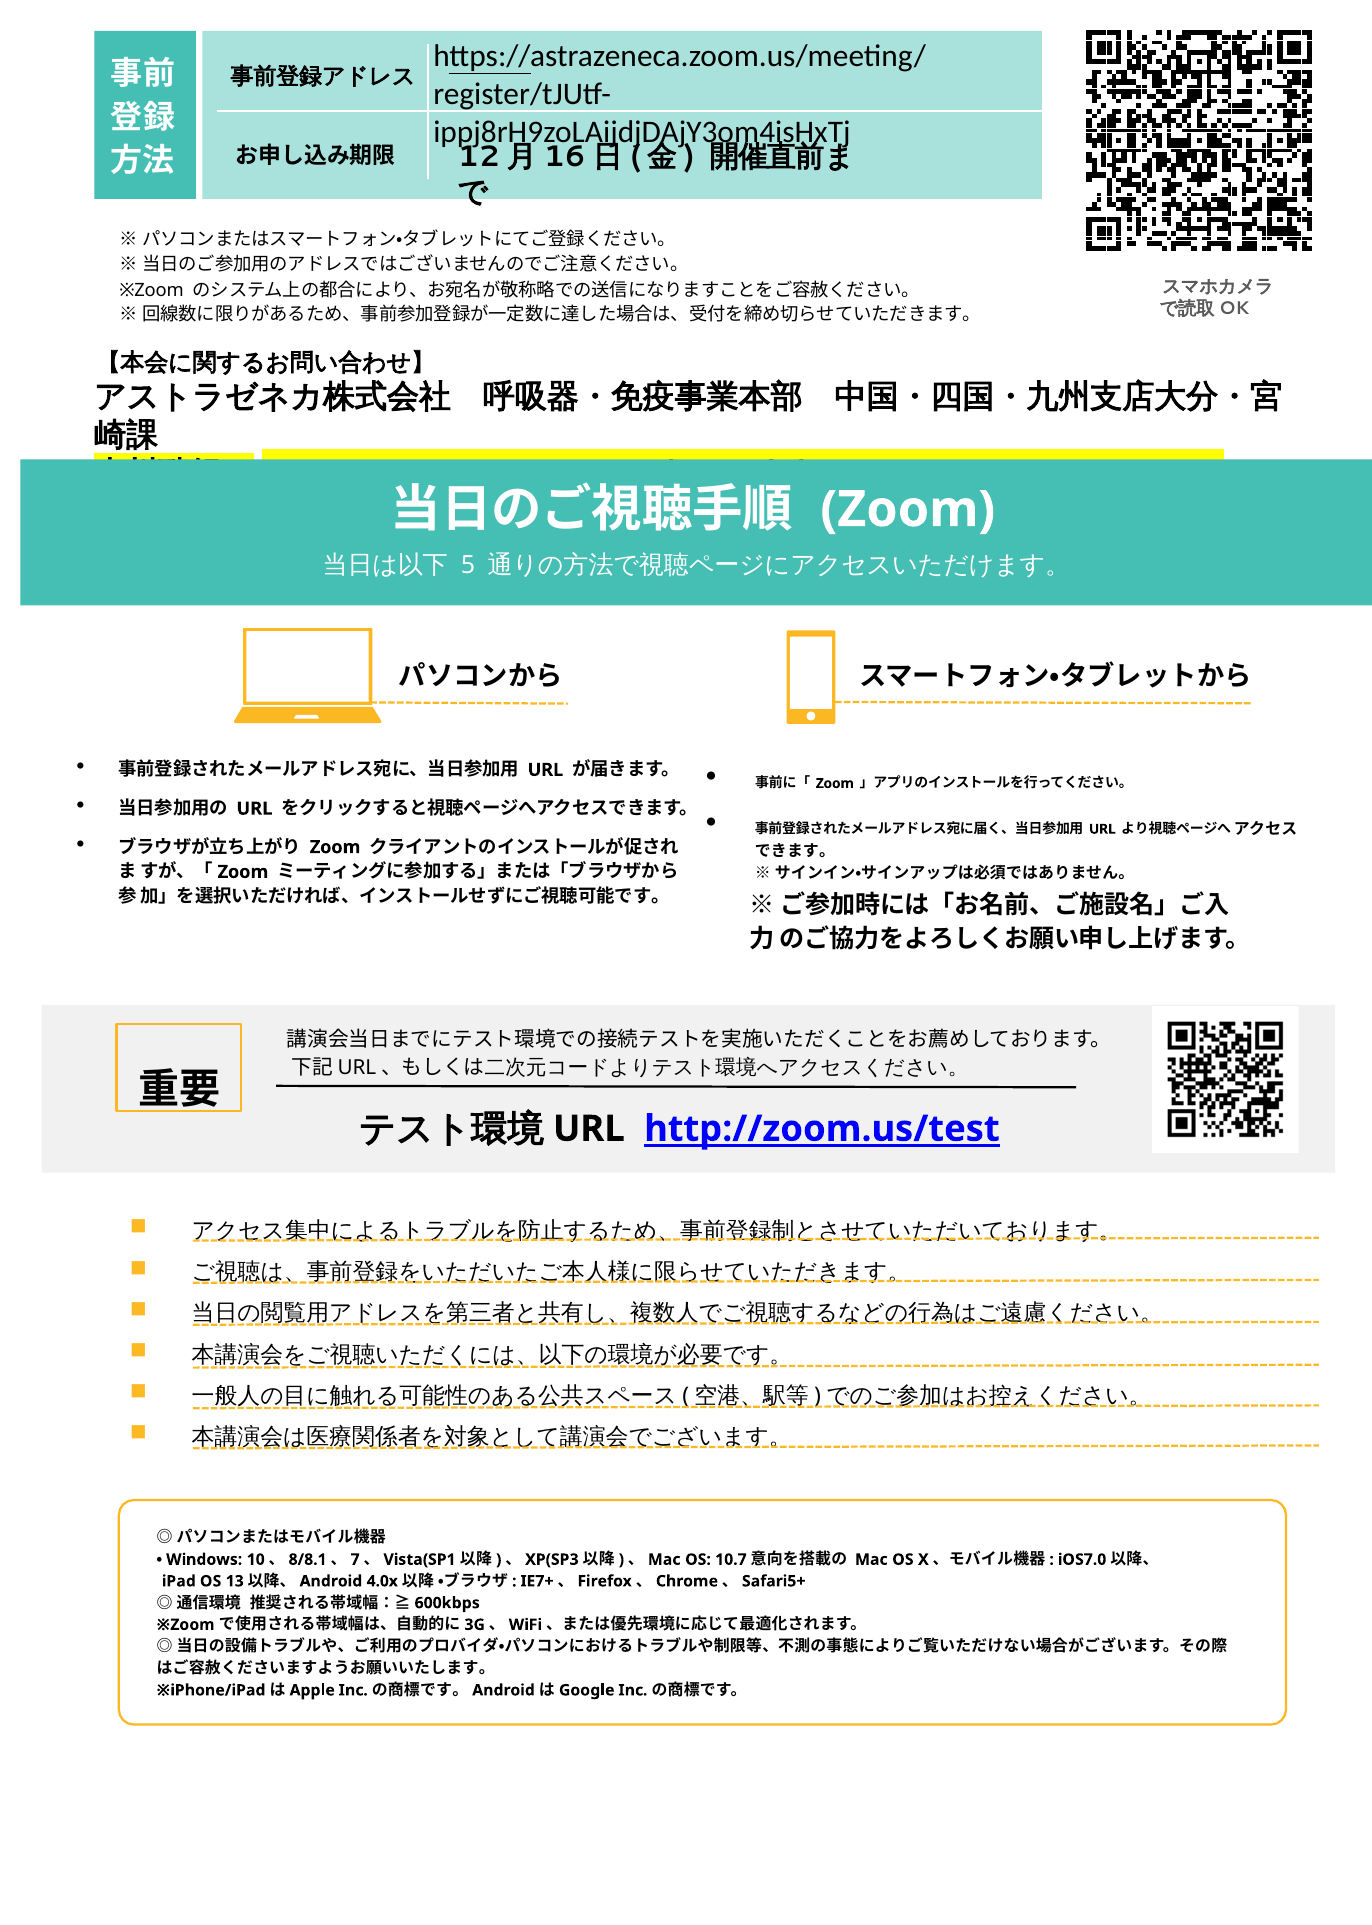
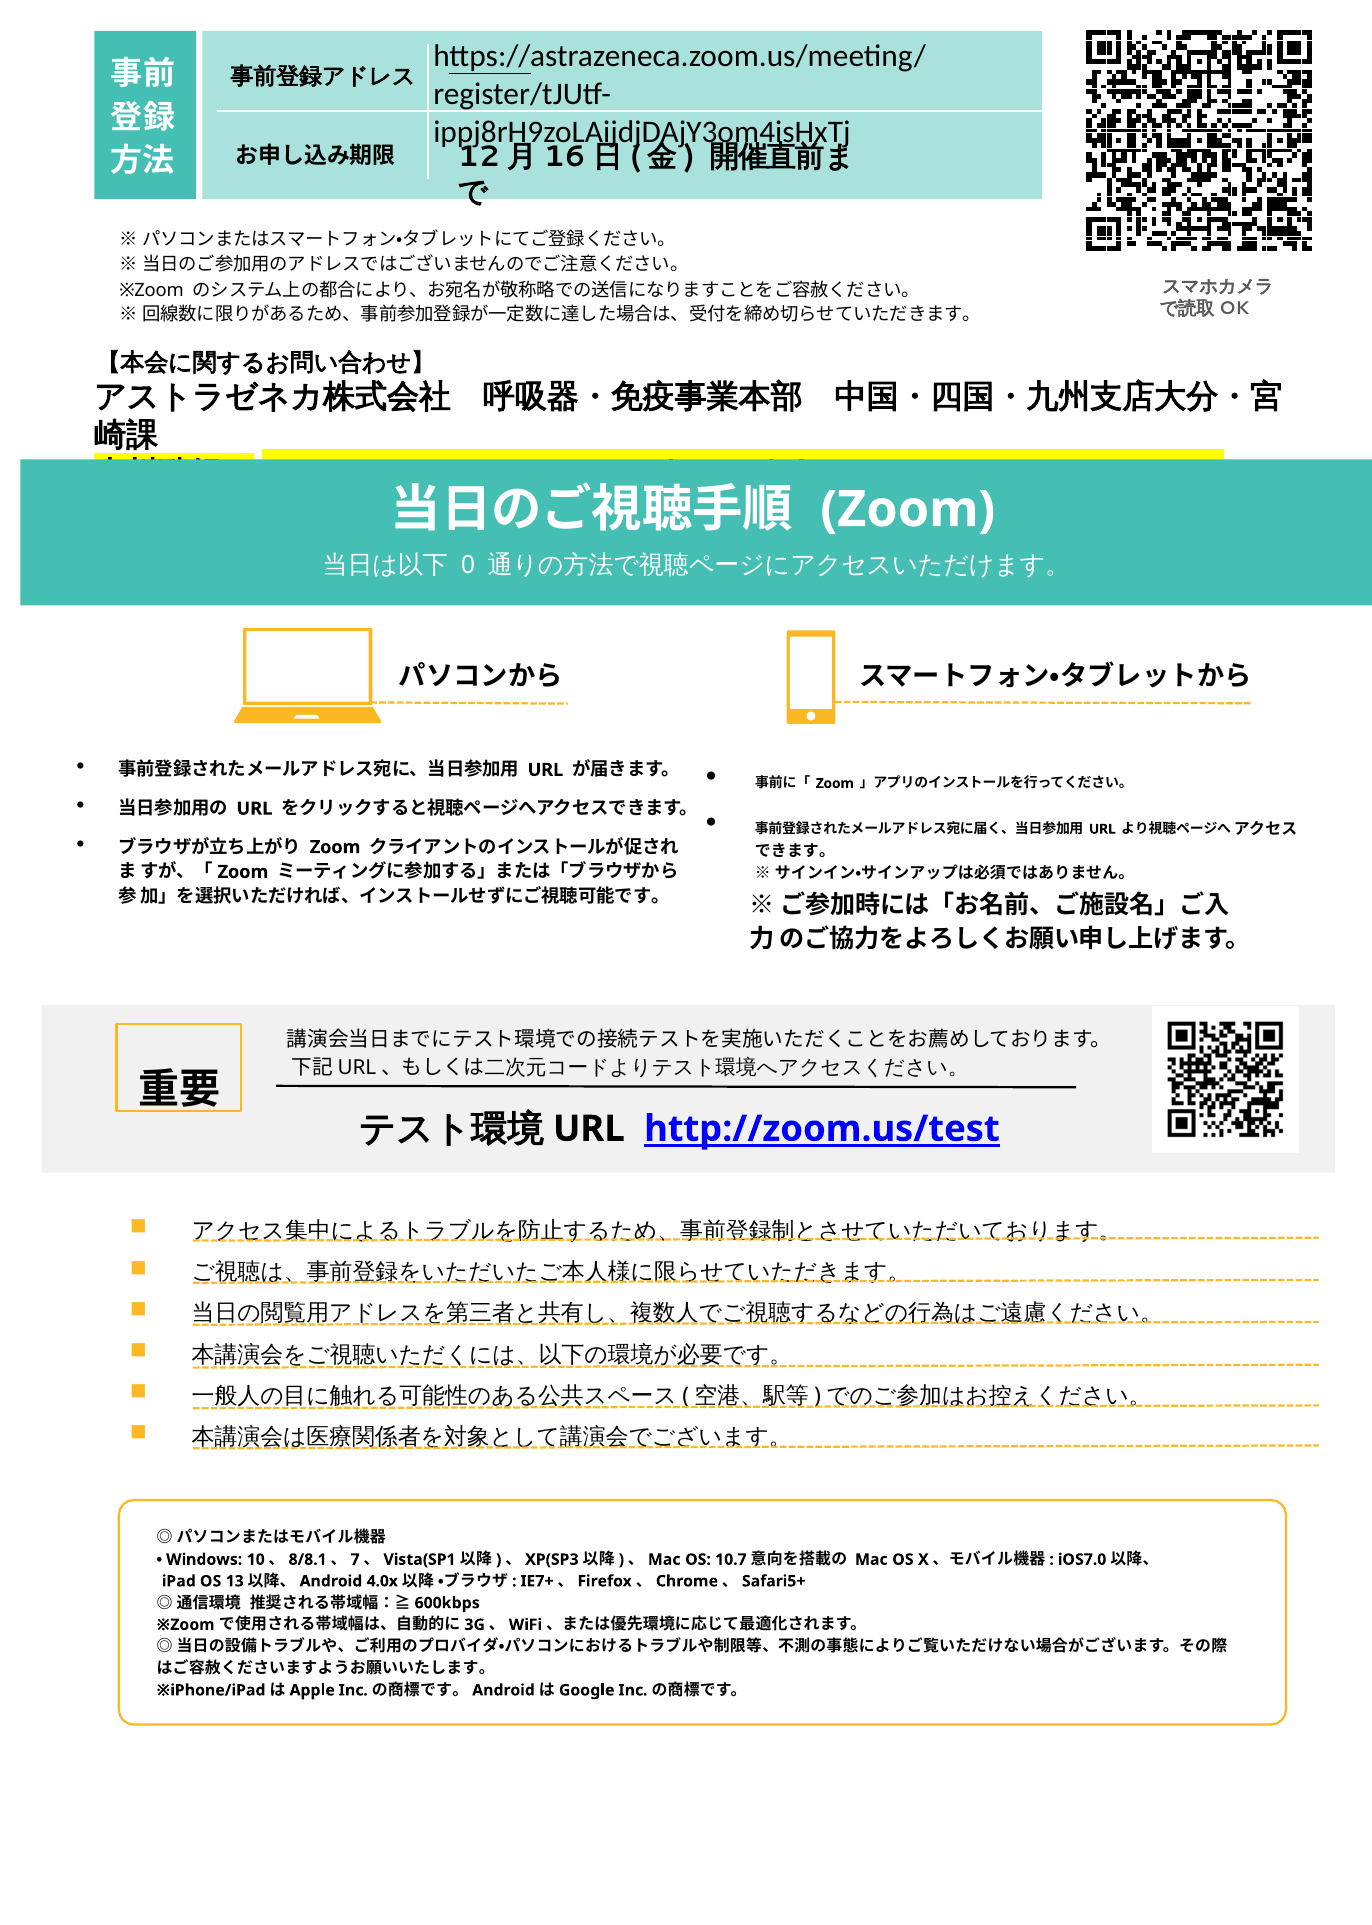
5: 5 -> 0 (468, 565)
